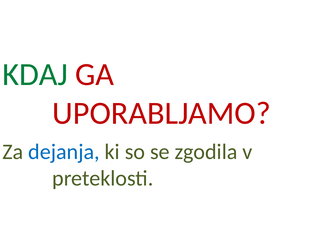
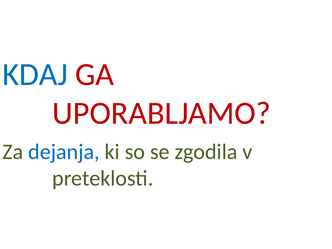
KDAJ colour: green -> blue (35, 75)
